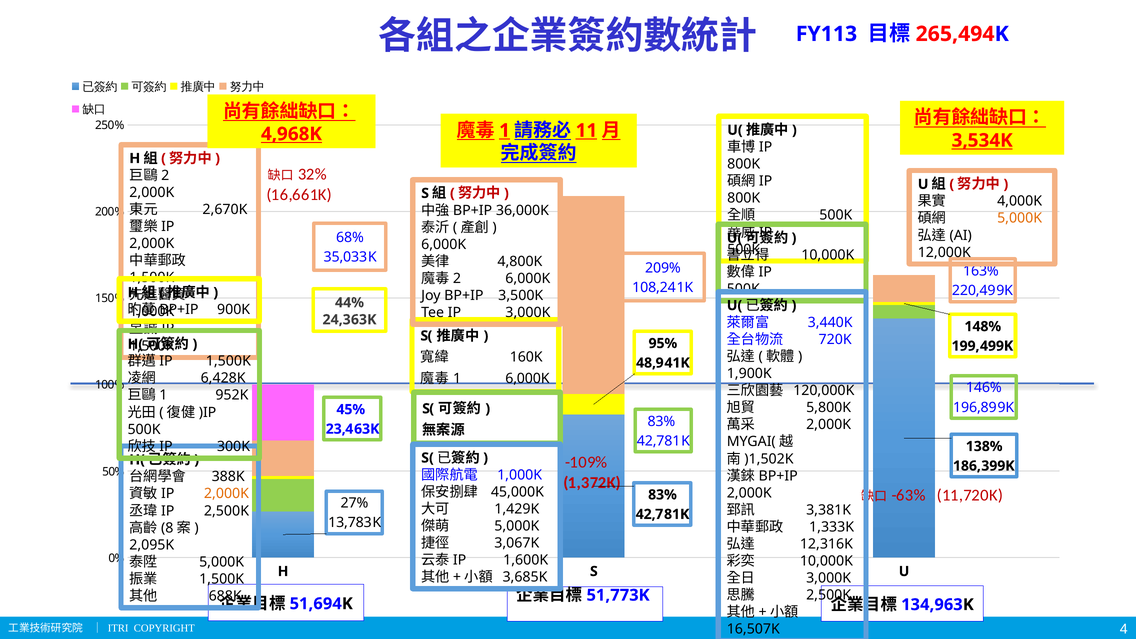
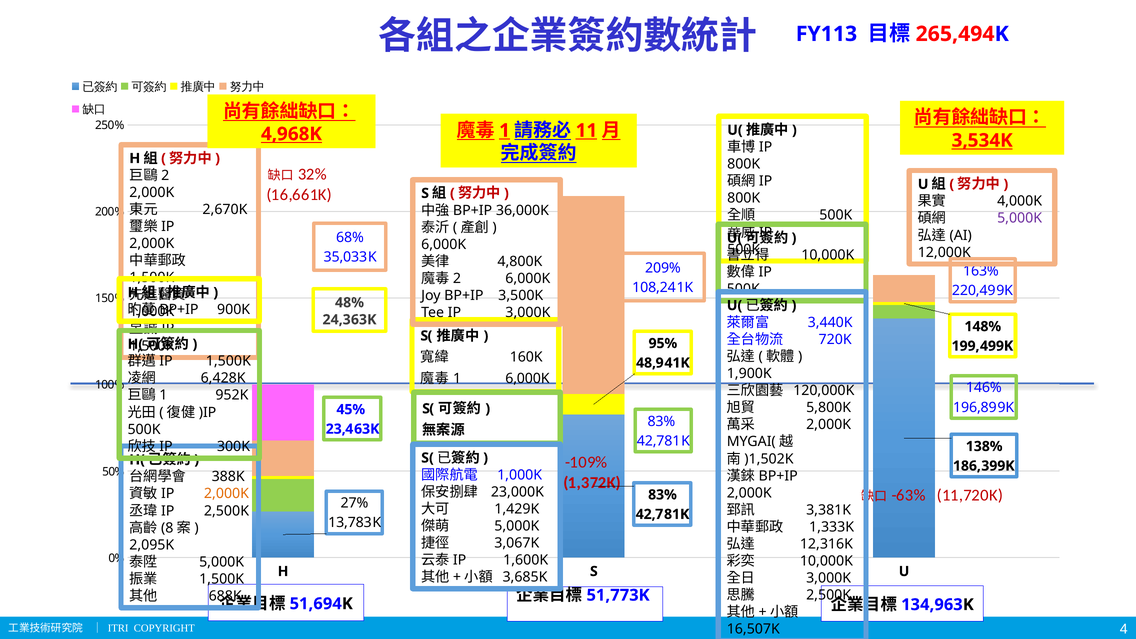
5,000K colour: orange -> purple (1020, 218)
44%: 44% -> 48% (349, 303)
45,000K: 45,000K -> 23,000K (517, 492)
